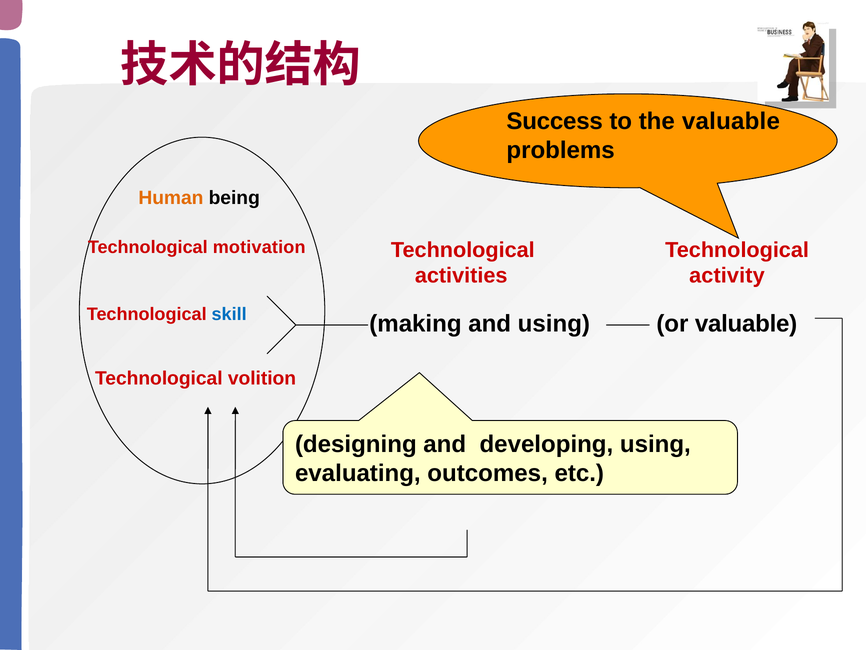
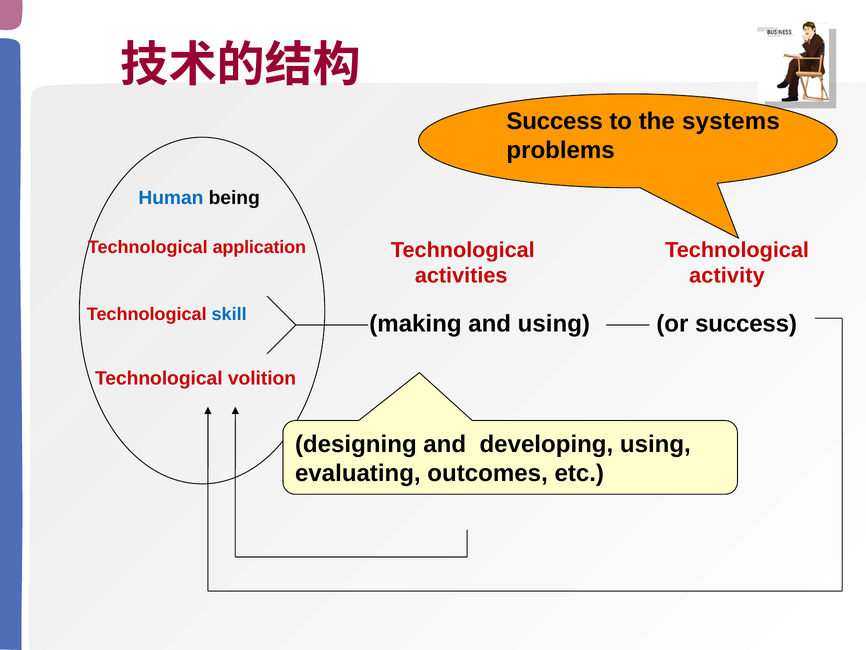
the valuable: valuable -> systems (731, 121)
Human colour: orange -> blue (171, 198)
motivation: motivation -> application (259, 247)
or valuable: valuable -> success (746, 323)
